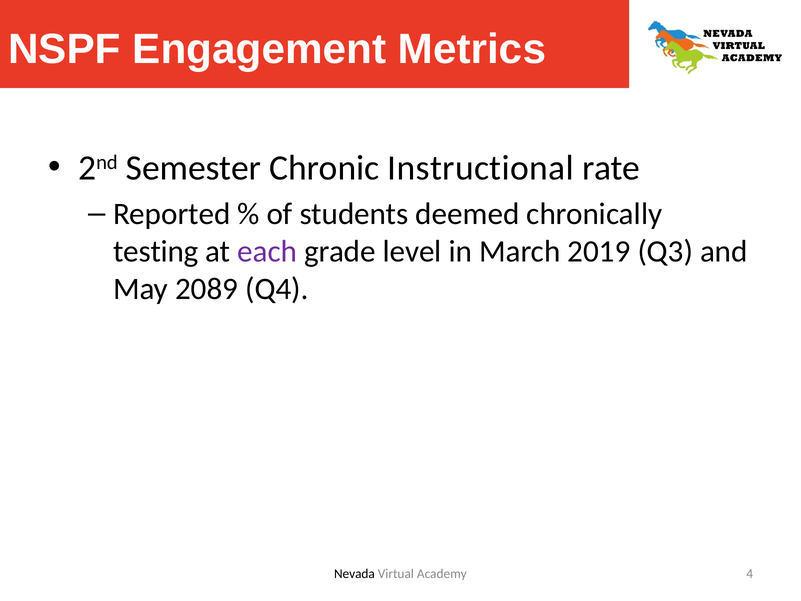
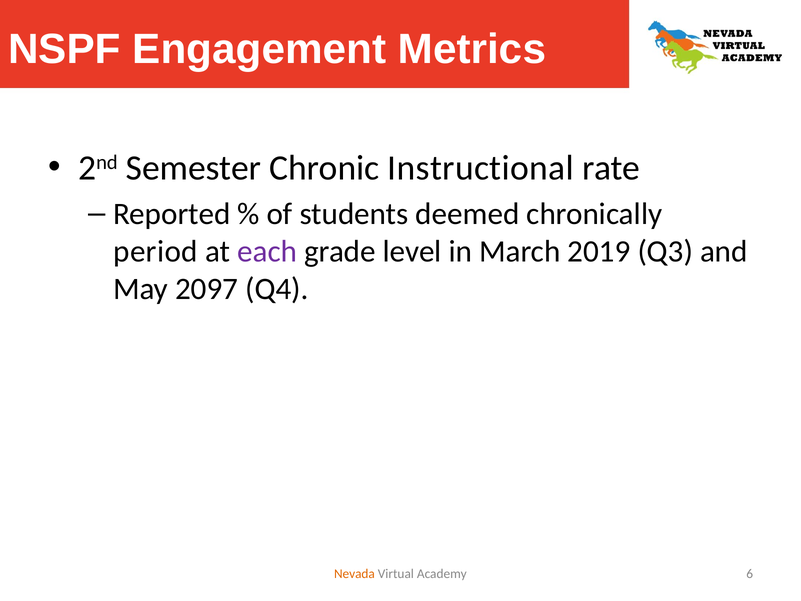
testing: testing -> period (156, 251)
2089: 2089 -> 2097 (207, 289)
Nevada colour: black -> orange (354, 574)
4: 4 -> 6 (750, 574)
